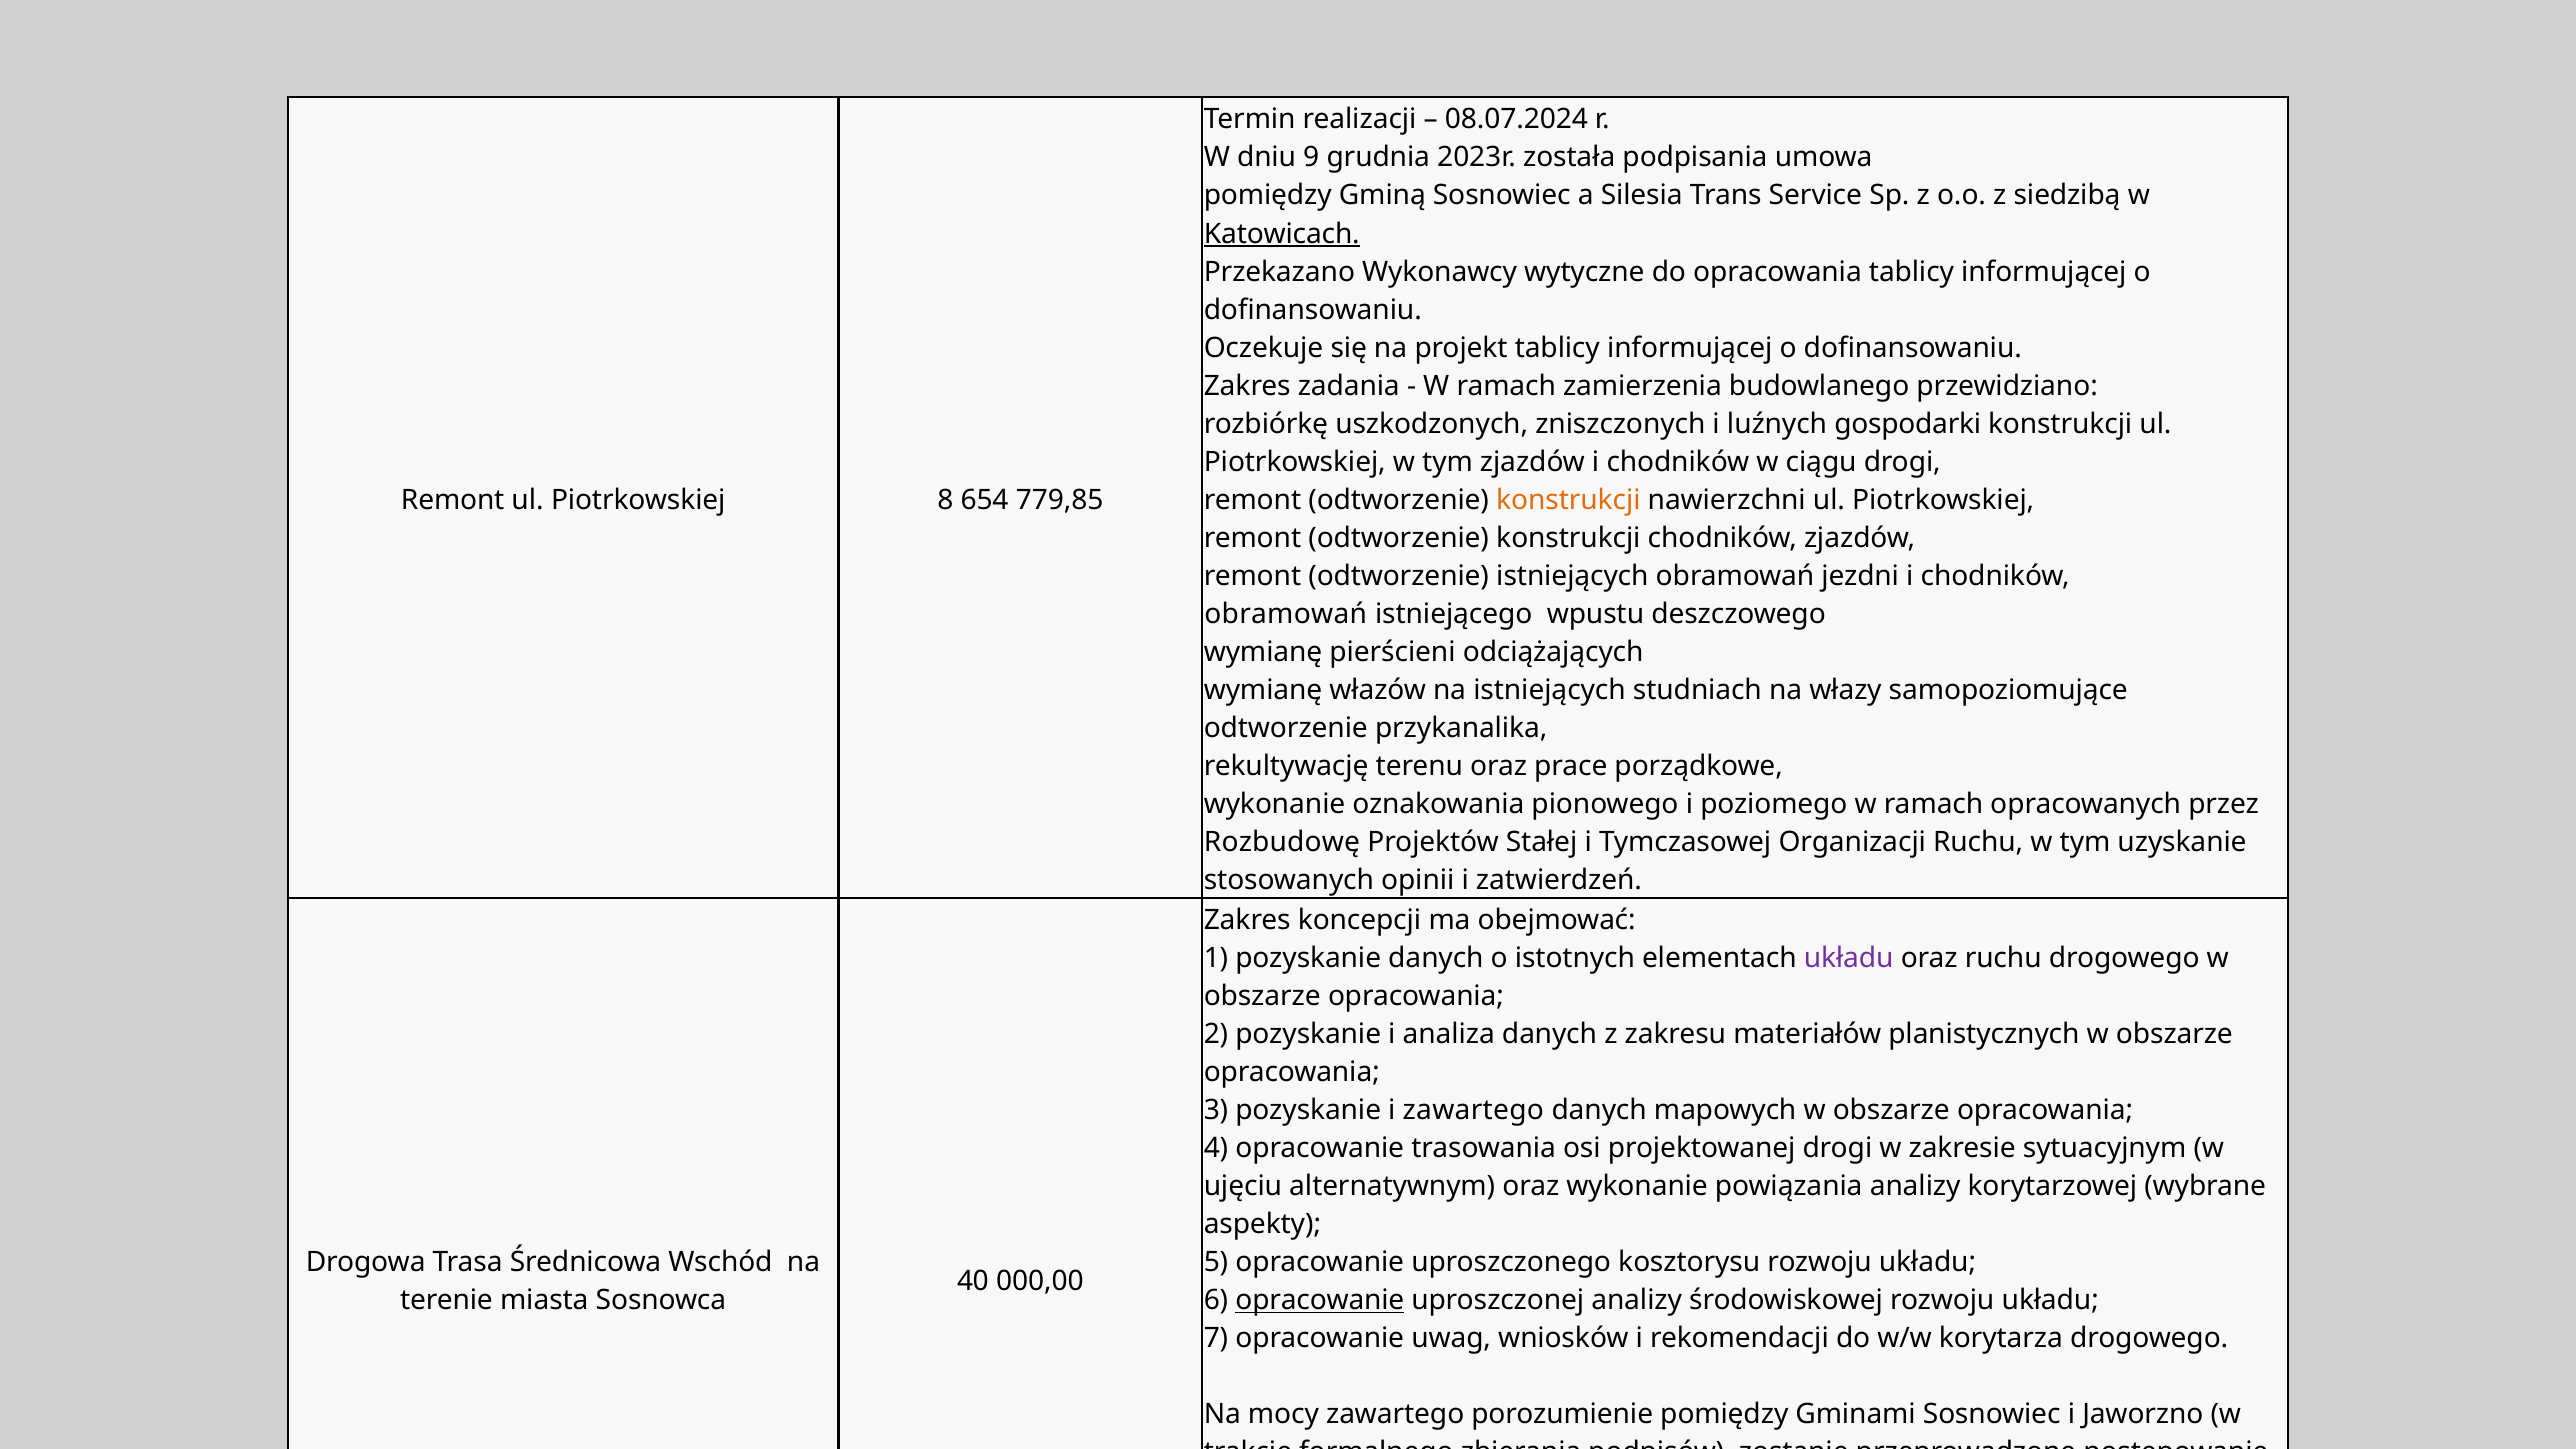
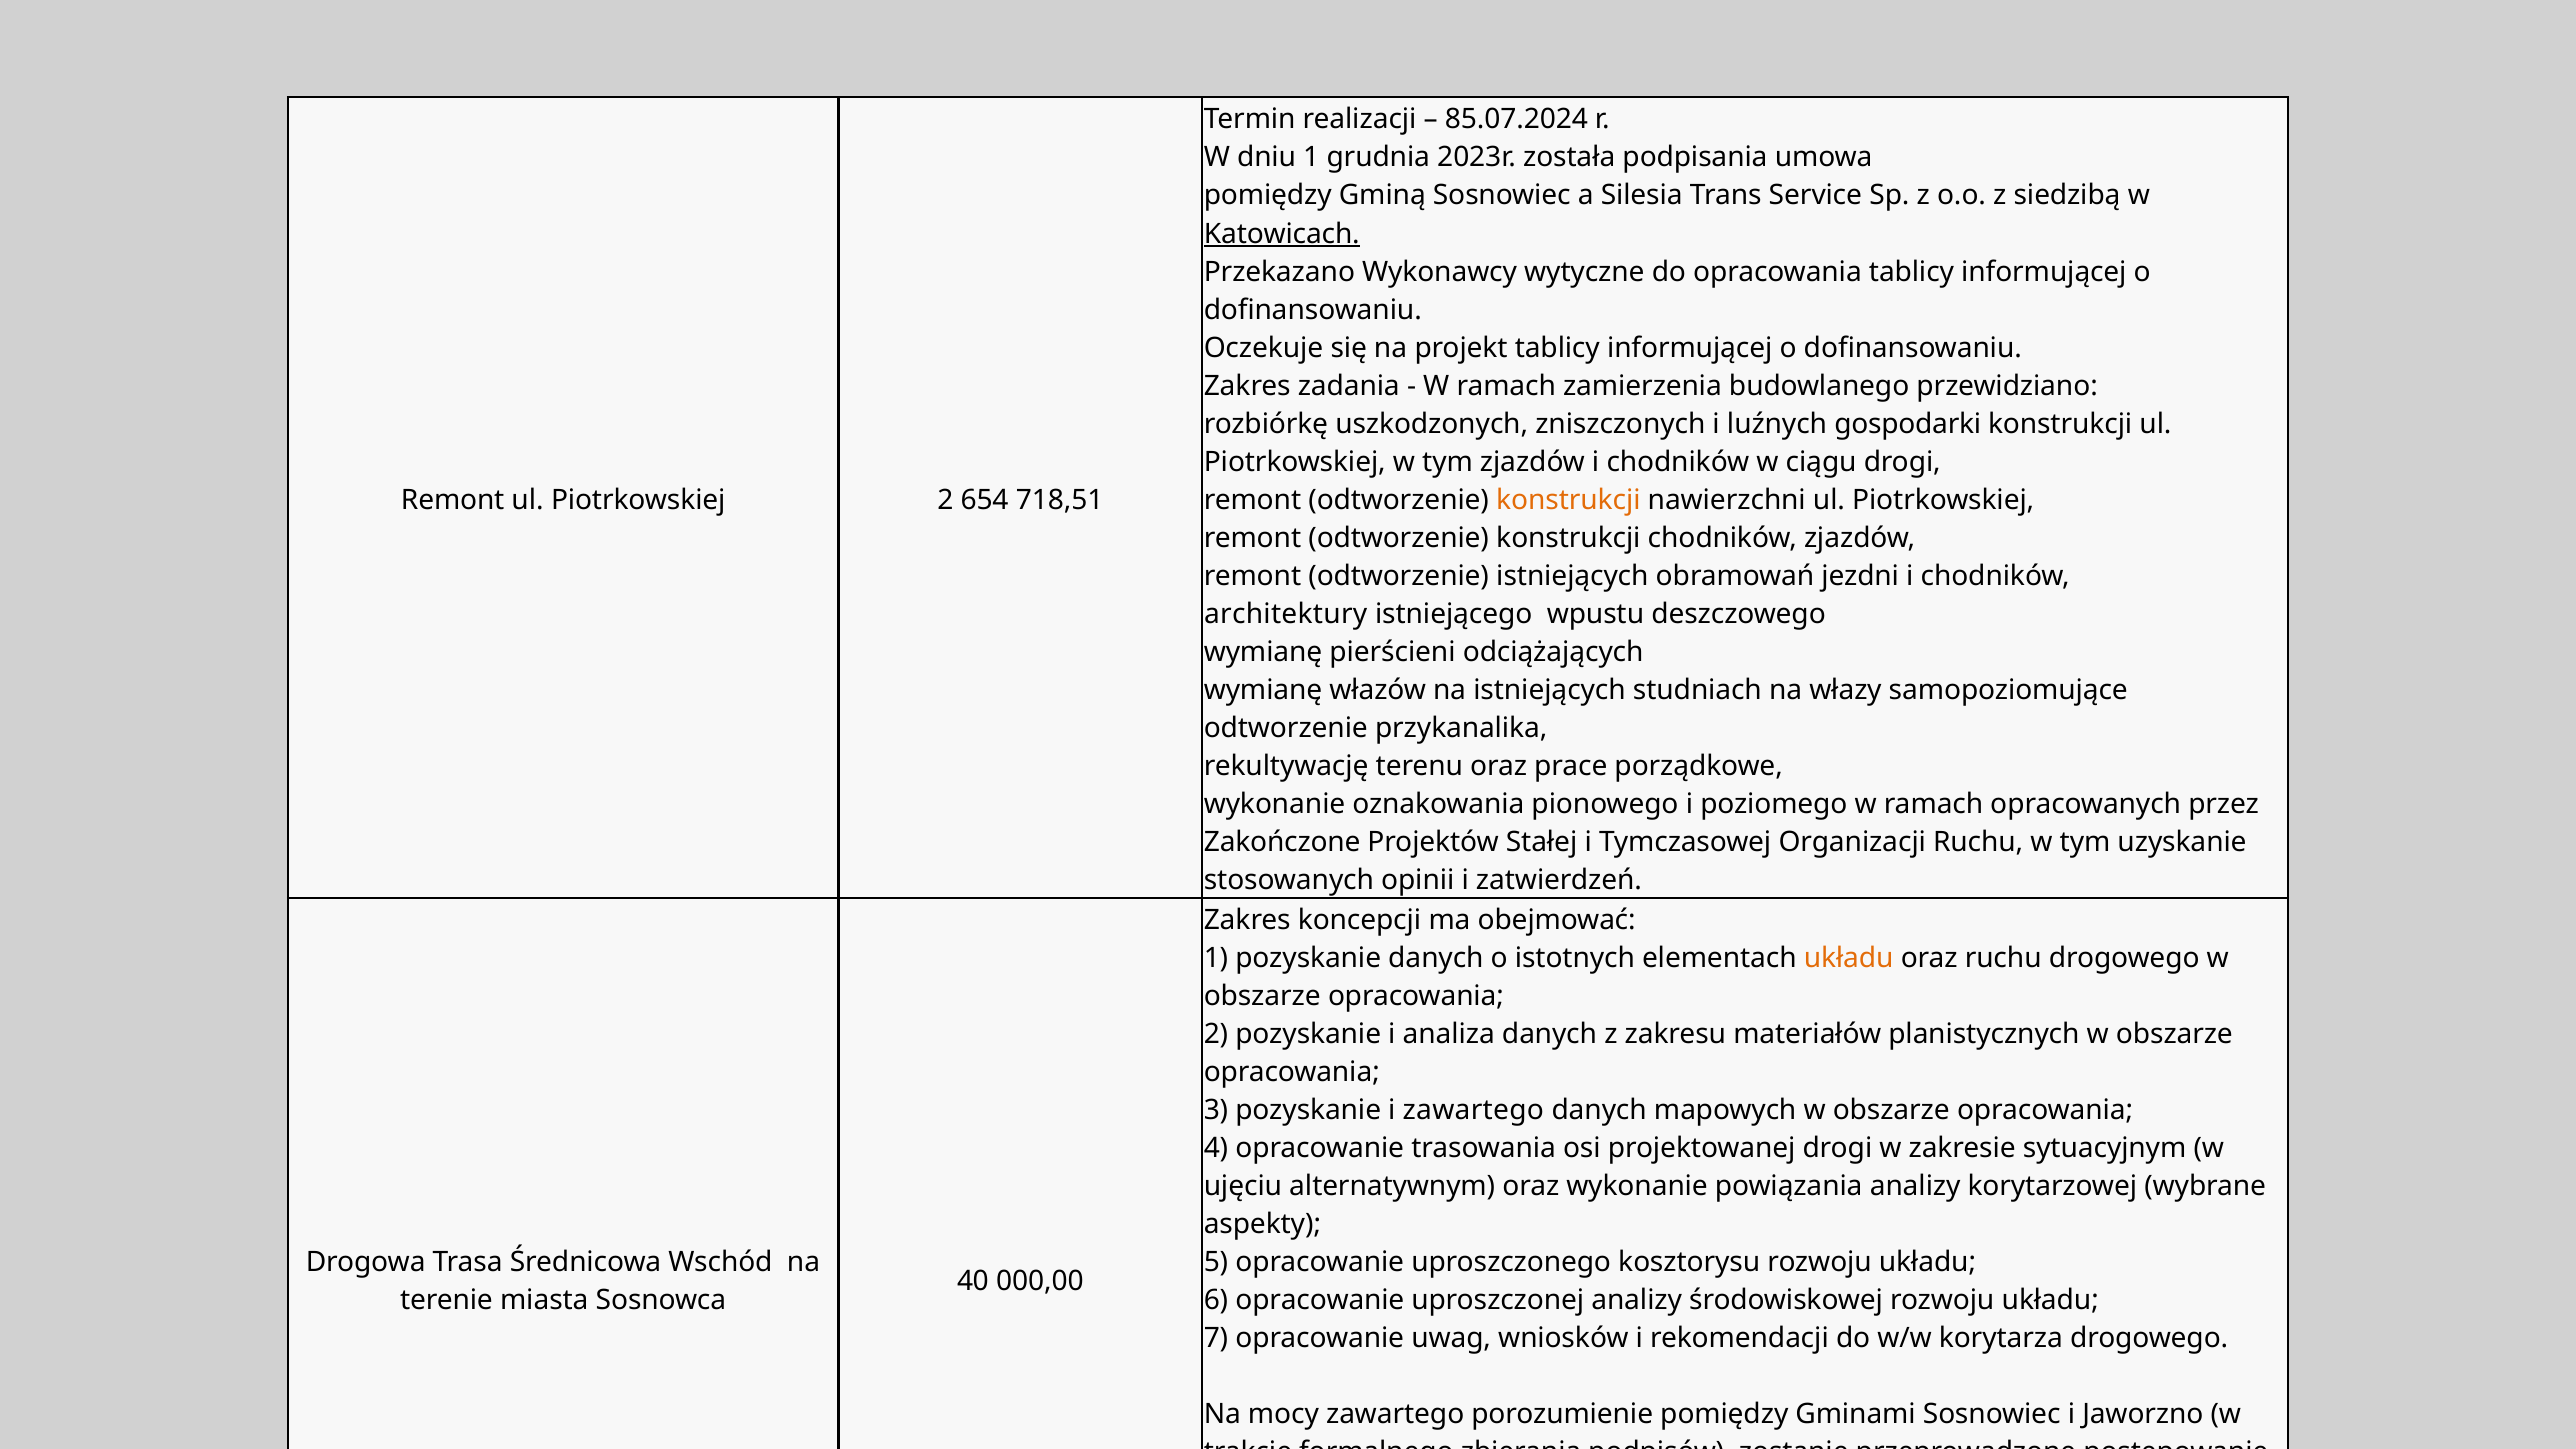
08.07.2024: 08.07.2024 -> 85.07.2024 (1516, 120)
dniu 9: 9 -> 1 (1311, 158)
Piotrkowskiej 8: 8 -> 2 (945, 500)
779,85: 779,85 -> 718,51 (1060, 500)
obramowań: obramowań -> architektury (1286, 614)
Rozbudowę: Rozbudowę -> Zakończone (1282, 842)
układu colour: purple -> orange (1849, 958)
opracowanie underline: present -> none (1320, 1300)
